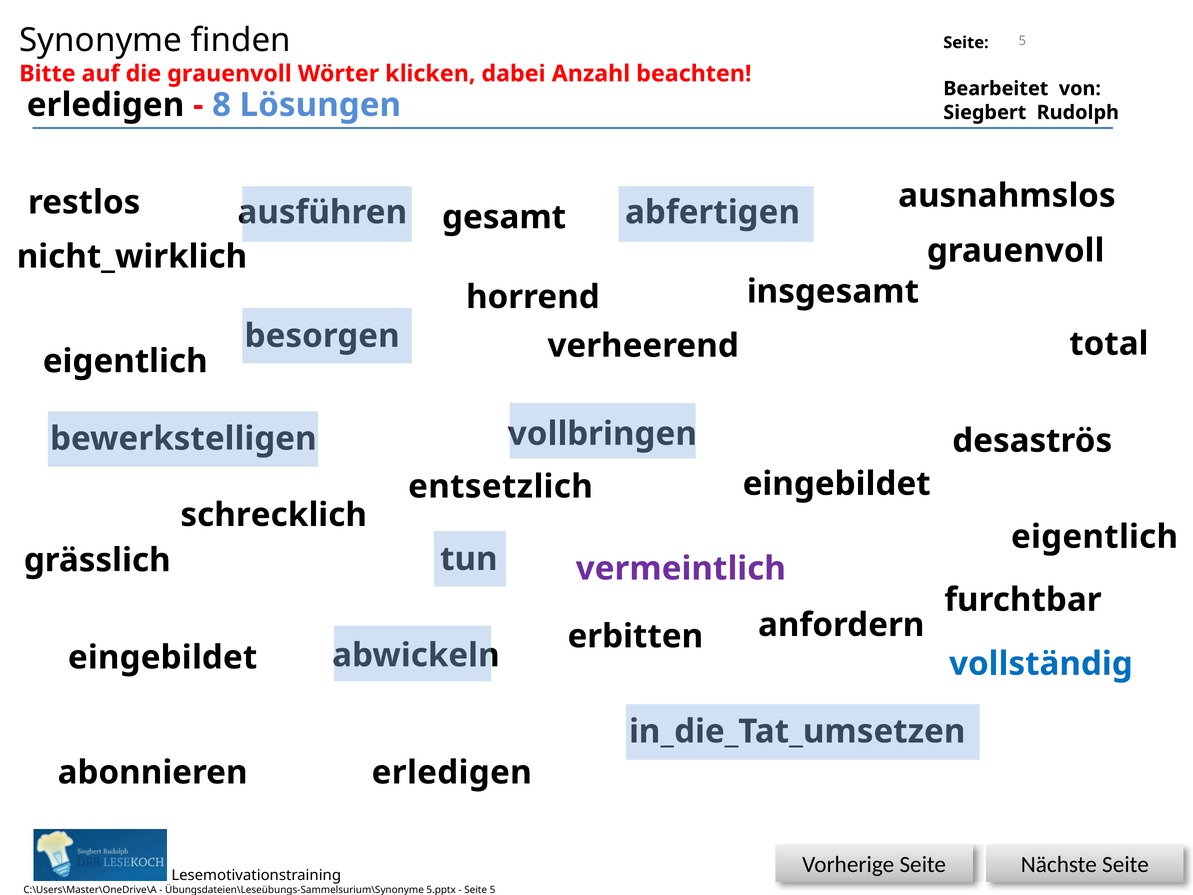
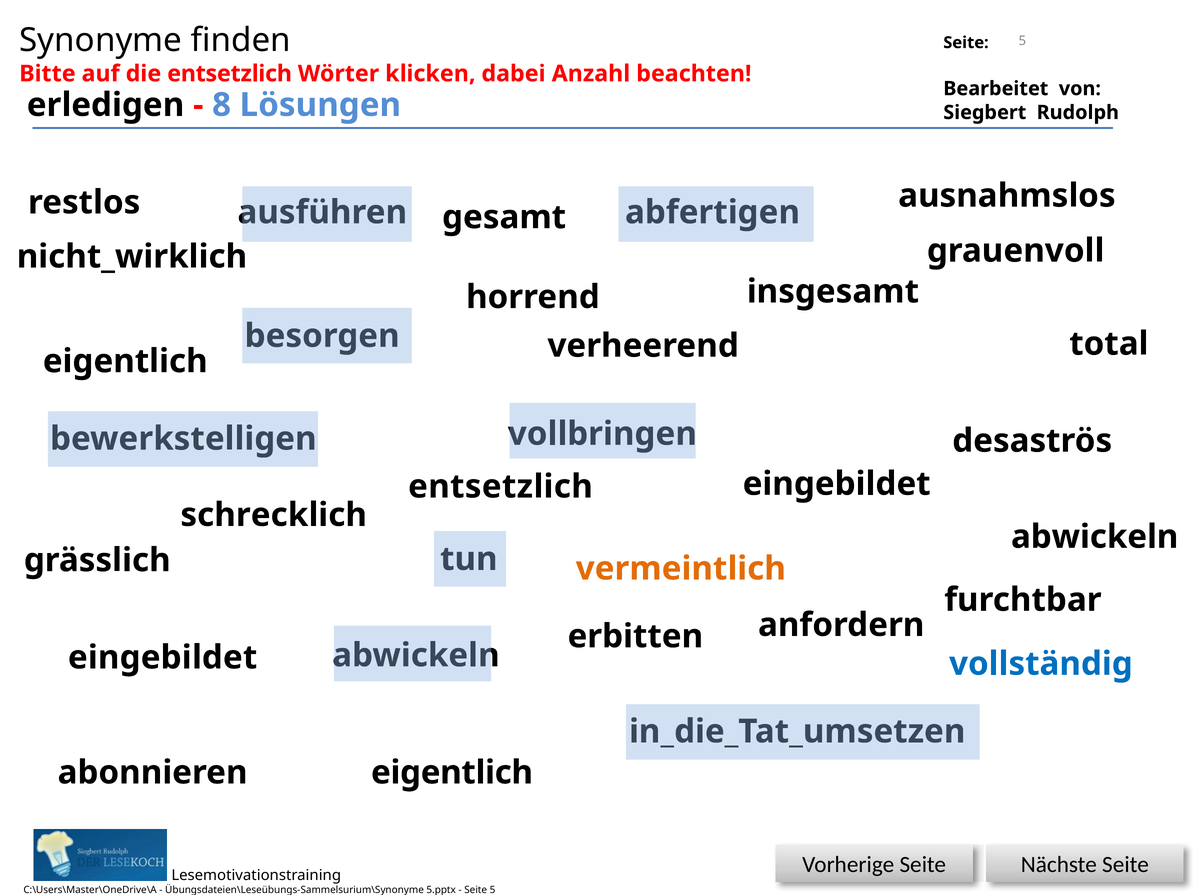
die grauenvoll: grauenvoll -> entsetzlich (230, 74)
eigentlich: eigentlich -> abwickeln (1095, 537)
vermeintlich colour: purple -> orange (681, 568)
erledigen: erledigen -> eigentlich (452, 772)
